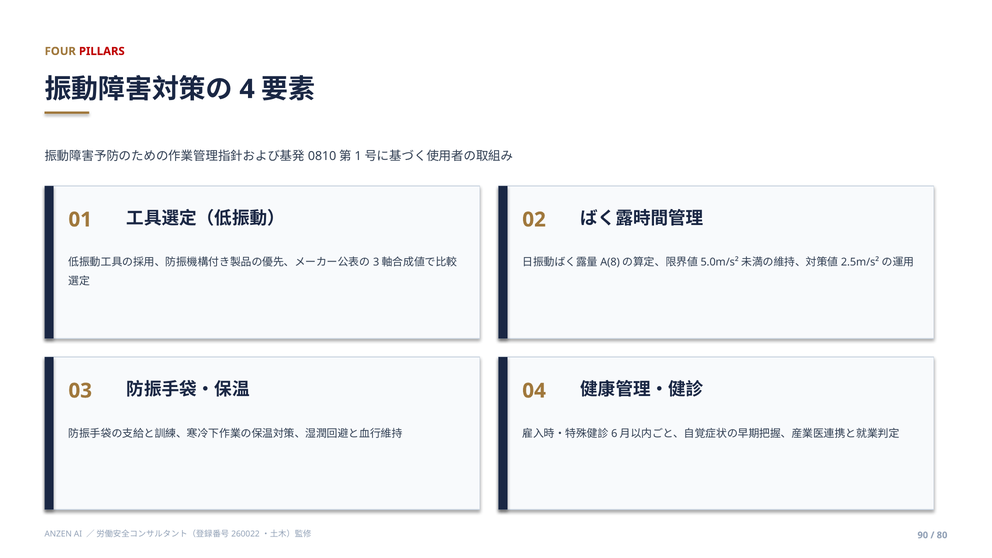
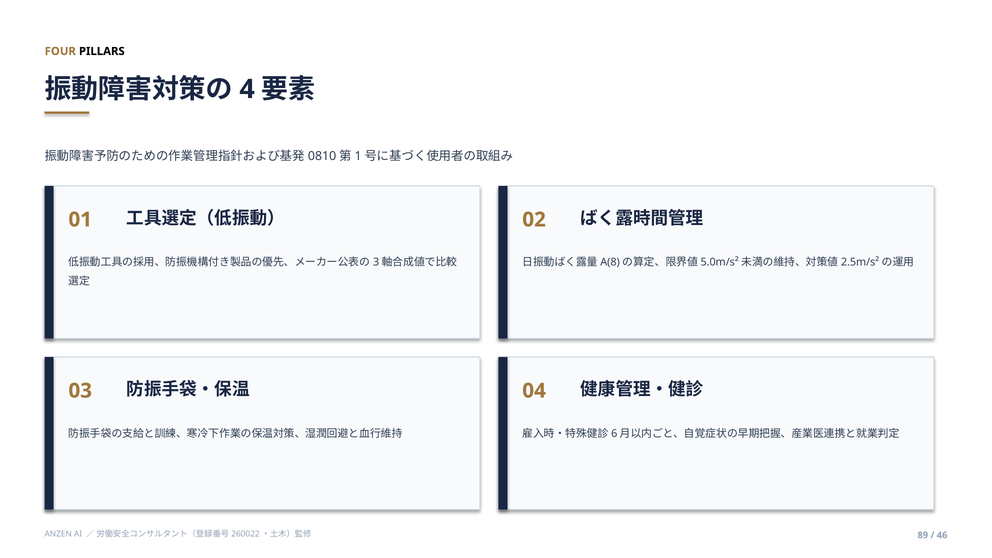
PILLARS colour: red -> black (102, 51)
90: 90 -> 89 (923, 535)
80: 80 -> 46 (942, 535)
